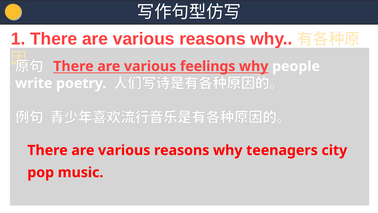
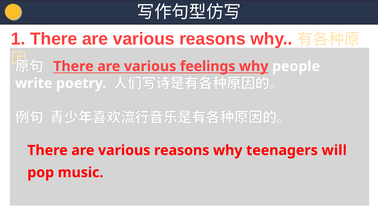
city: city -> will (334, 150)
